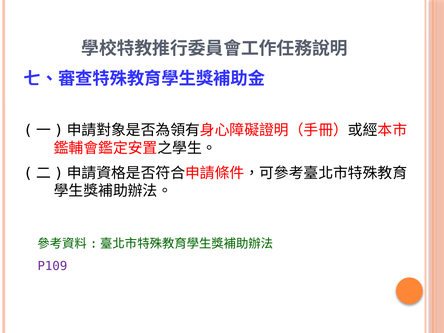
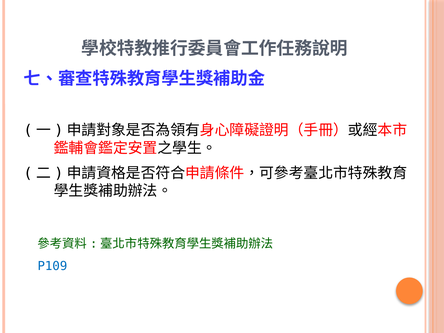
P109 colour: purple -> blue (52, 266)
